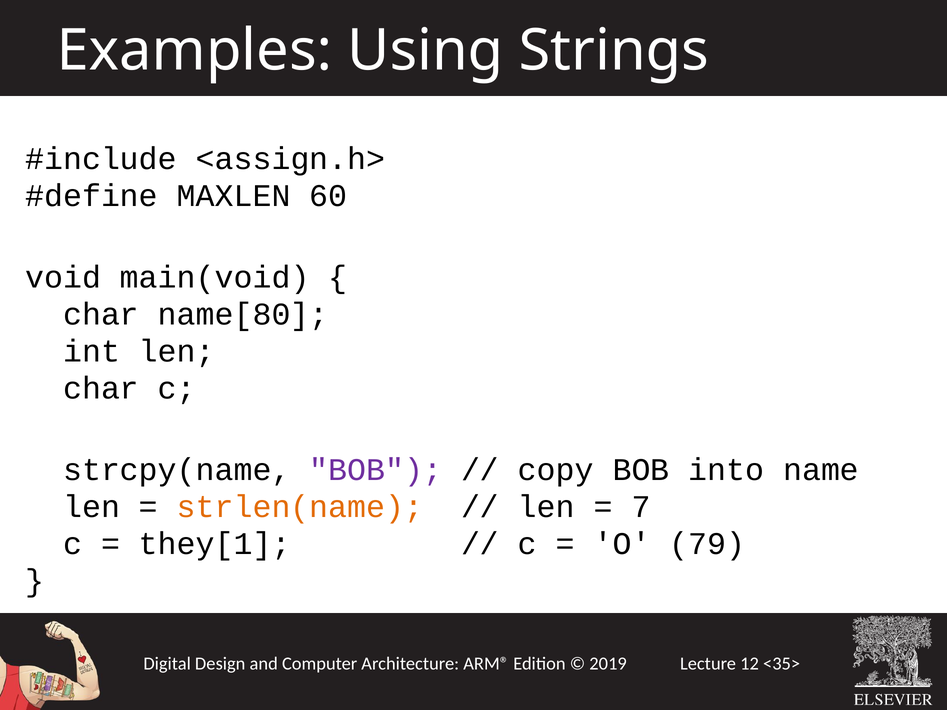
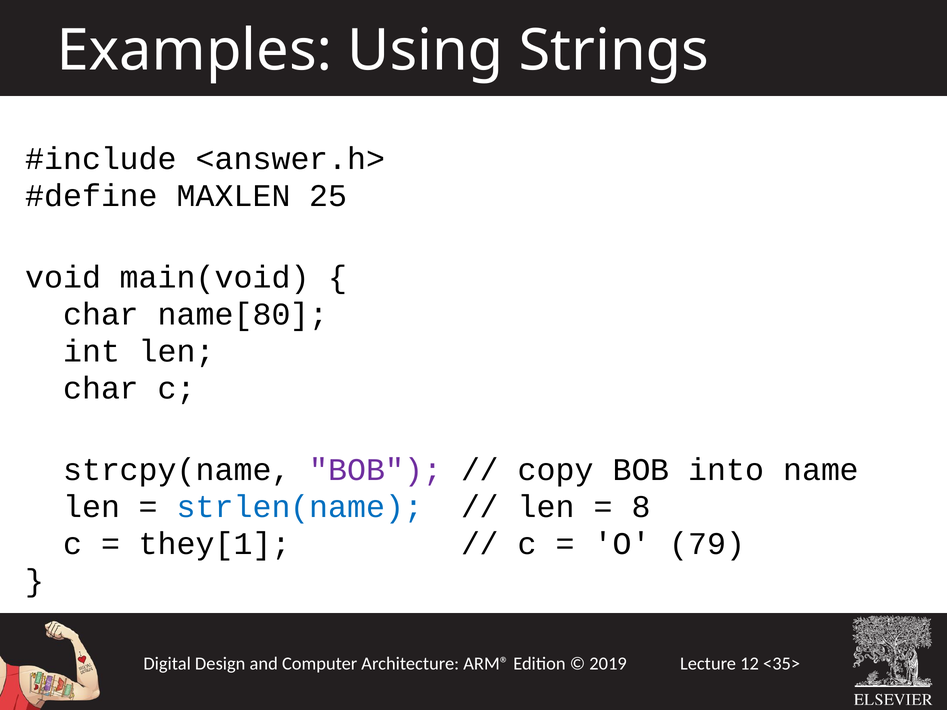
<assign.h>: <assign.h> -> <answer.h> (291, 159)
60: 60 -> 25 (328, 196)
strlen(name colour: orange -> blue (300, 507)
7: 7 -> 8 (641, 507)
